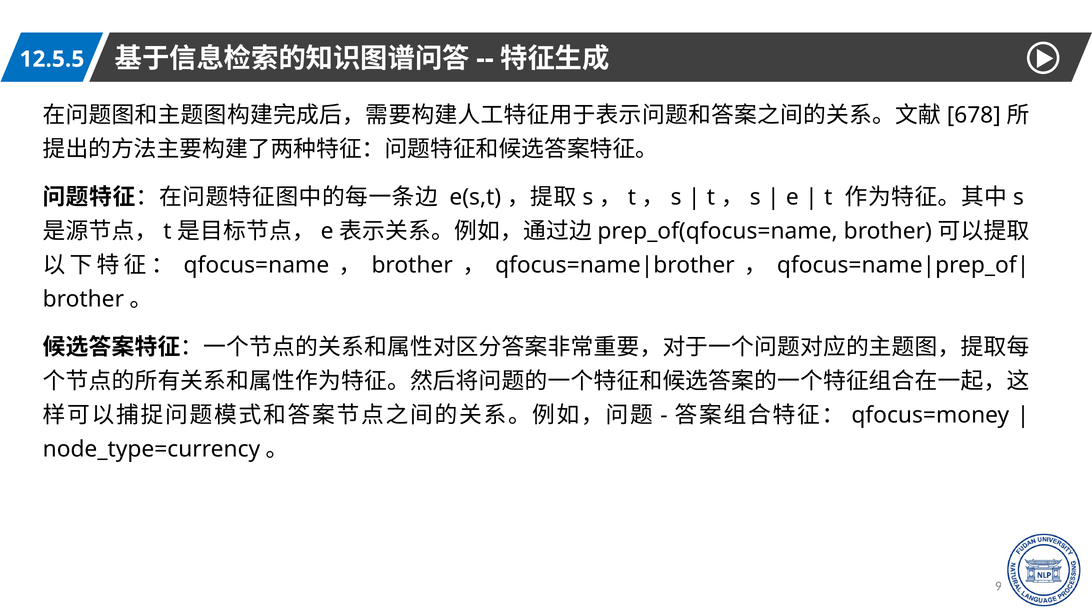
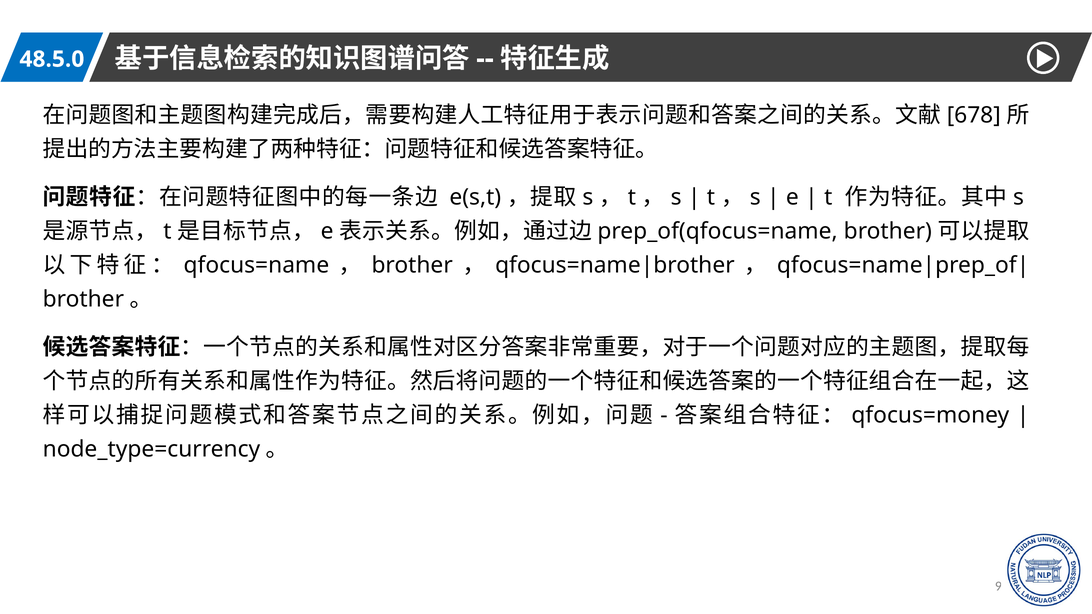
12.5.5: 12.5.5 -> 48.5.0 (52, 59)
